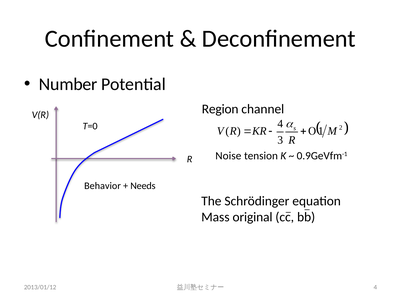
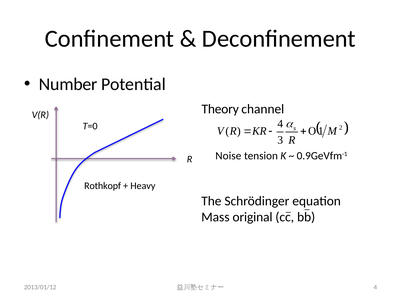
Region: Region -> Theory (220, 109)
Behavior: Behavior -> Rothkopf (103, 186)
Needs: Needs -> Heavy (143, 186)
